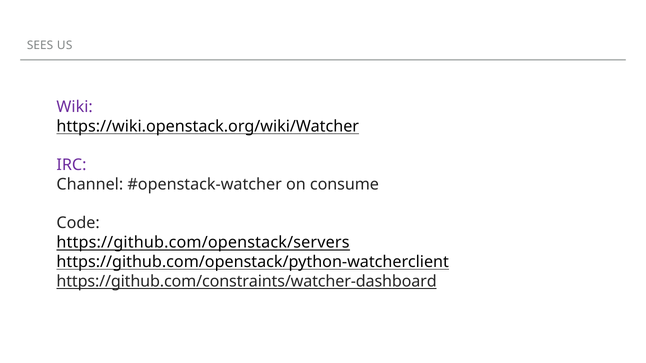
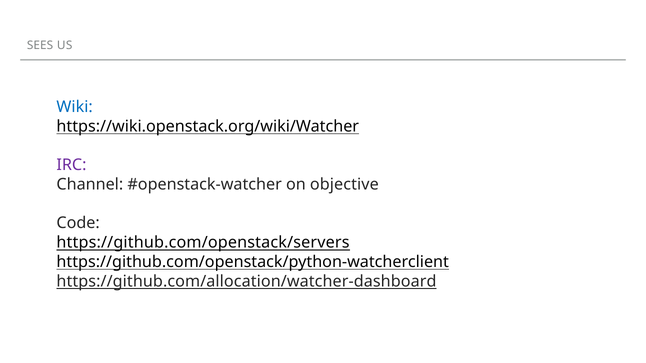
Wiki colour: purple -> blue (75, 107)
consume: consume -> objective (344, 185)
https://github.com/constraints/watcher-dashboard: https://github.com/constraints/watcher-dashboard -> https://github.com/allocation/watcher-dashboard (246, 282)
